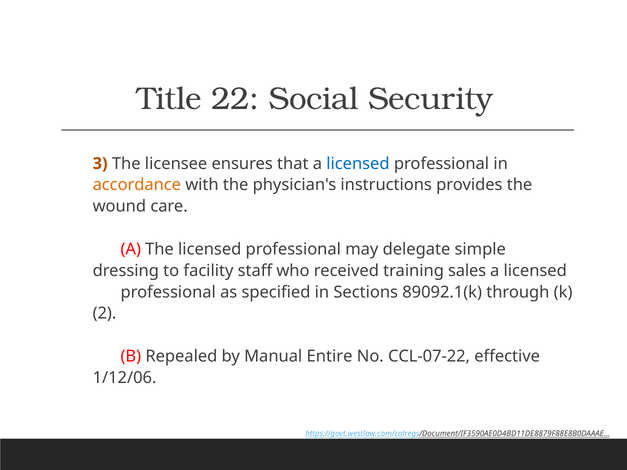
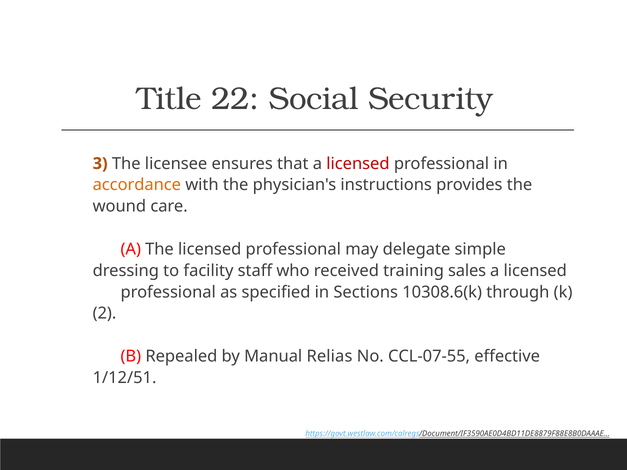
licensed colour: blue -> red (358, 164)
89092.1(k: 89092.1(k -> 10308.6(k (442, 292)
Entire: Entire -> Relias (329, 356)
CCL-07-22: CCL-07-22 -> CCL-07-55 (429, 356)
1/12/06: 1/12/06 -> 1/12/51 (125, 378)
